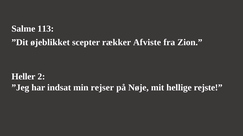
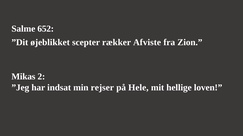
113: 113 -> 652 (46, 29)
Heller: Heller -> Mikas (23, 77)
Nøje: Nøje -> Hele (138, 88)
rejste: rejste -> loven (208, 88)
